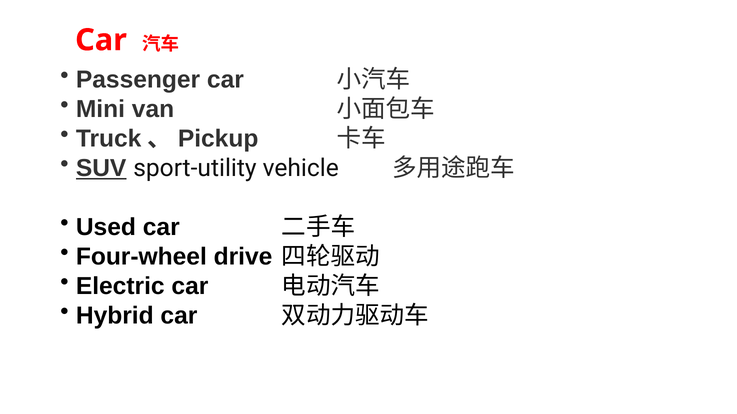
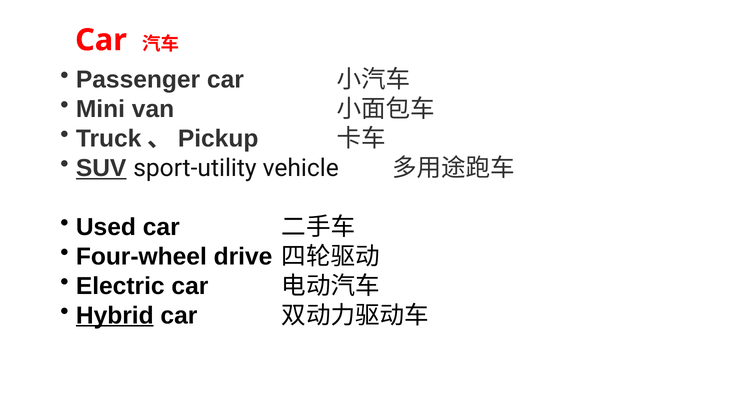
Hybrid underline: none -> present (115, 316)
